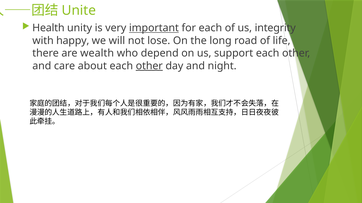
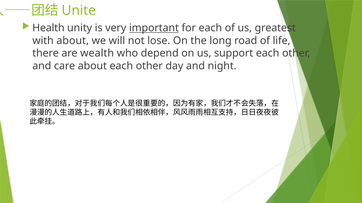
integrity: integrity -> greatest (275, 28)
with happy: happy -> about (73, 41)
other underline: present -> none (149, 66)
